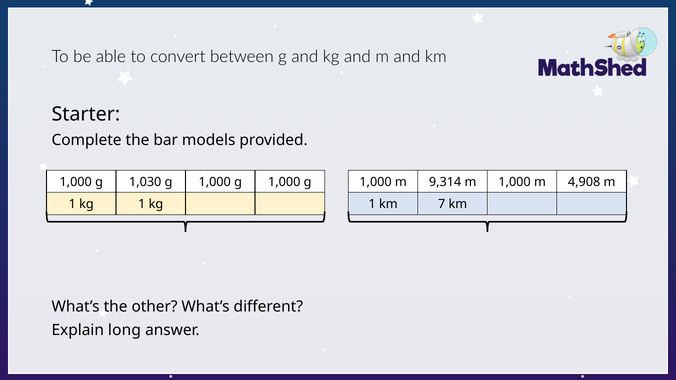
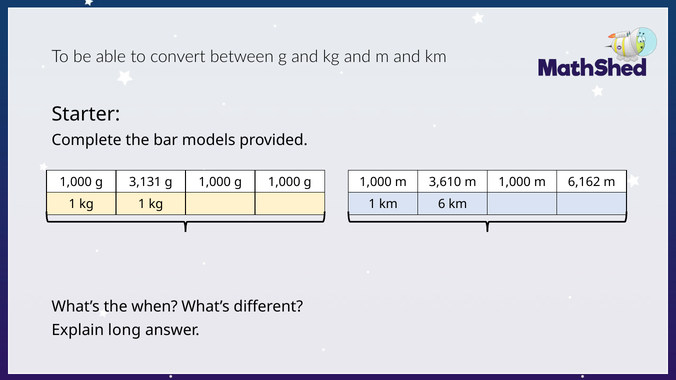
1,030: 1,030 -> 3,131 (145, 182)
9,314: 9,314 -> 3,610 (445, 182)
4,908: 4,908 -> 6,162 (584, 182)
7: 7 -> 6 (442, 204)
other: other -> when (155, 307)
